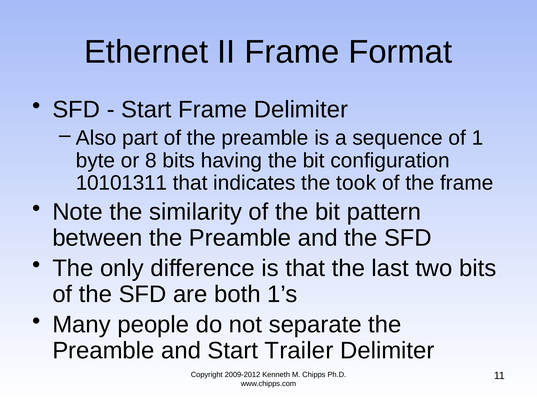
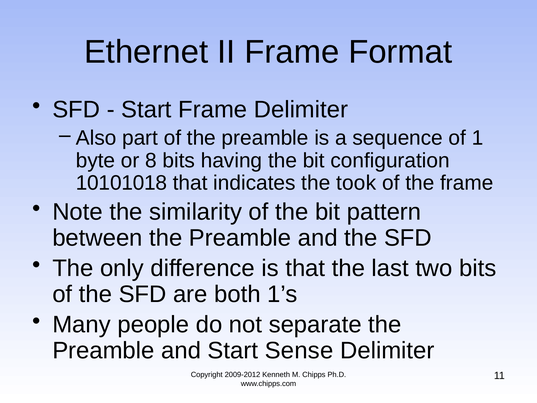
10101311: 10101311 -> 10101018 (122, 183)
Trailer: Trailer -> Sense (299, 350)
